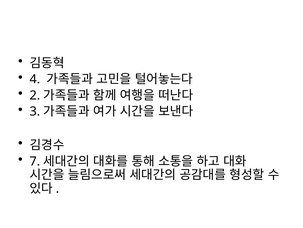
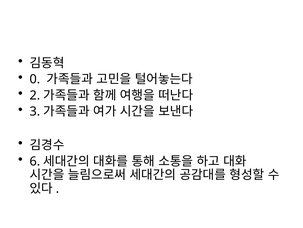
4: 4 -> 0 (35, 79)
7: 7 -> 6 (35, 161)
